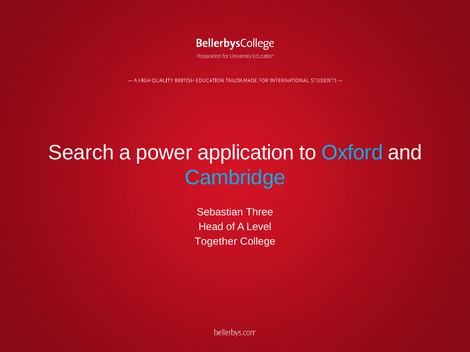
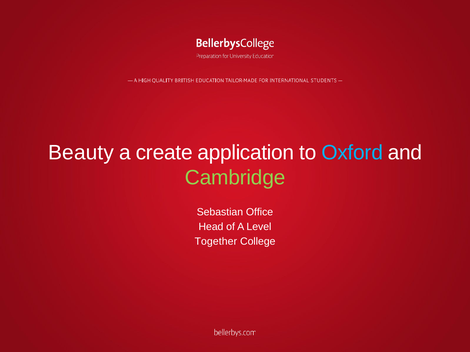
Search: Search -> Beauty (81, 153)
power: power -> create (164, 153)
Cambridge colour: light blue -> light green (235, 178)
Three: Three -> Office (260, 212)
